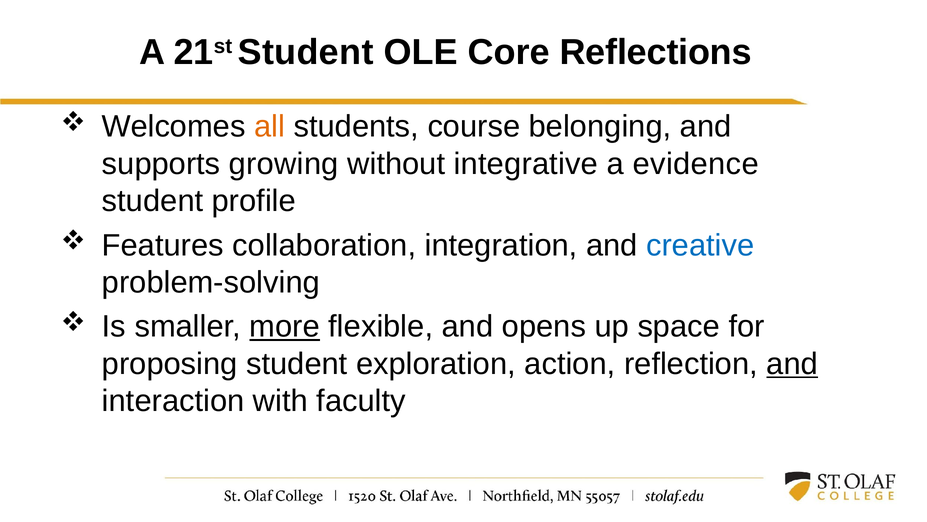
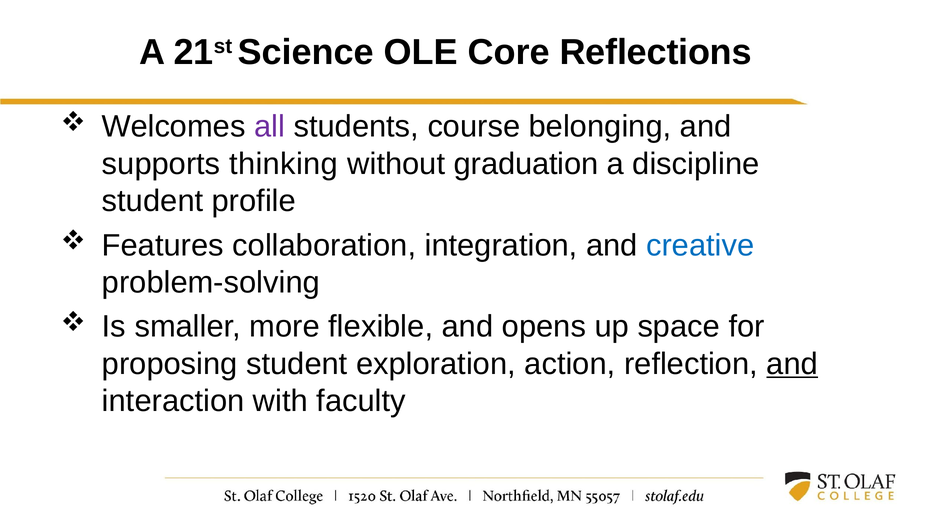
21st Student: Student -> Science (306, 52)
all colour: orange -> purple (270, 127)
growing: growing -> thinking (284, 164)
integrative: integrative -> graduation (526, 164)
evidence: evidence -> discipline (696, 164)
more underline: present -> none (285, 326)
